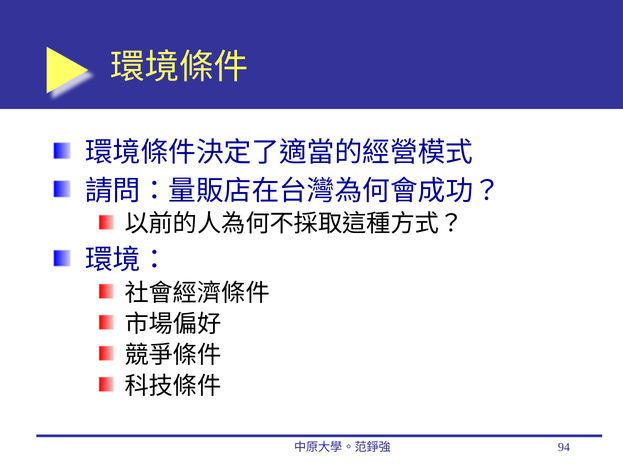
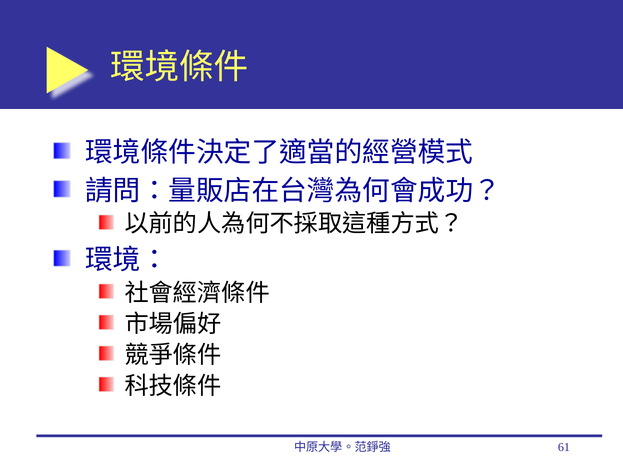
94: 94 -> 61 (564, 447)
